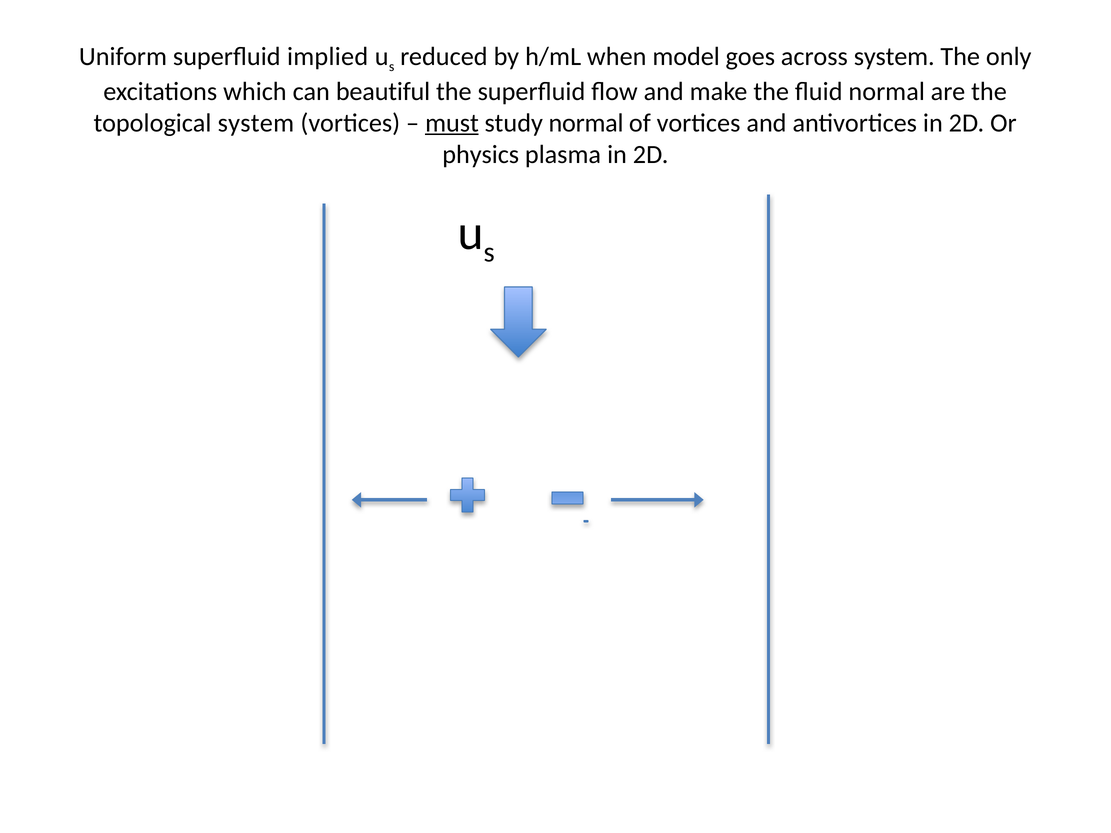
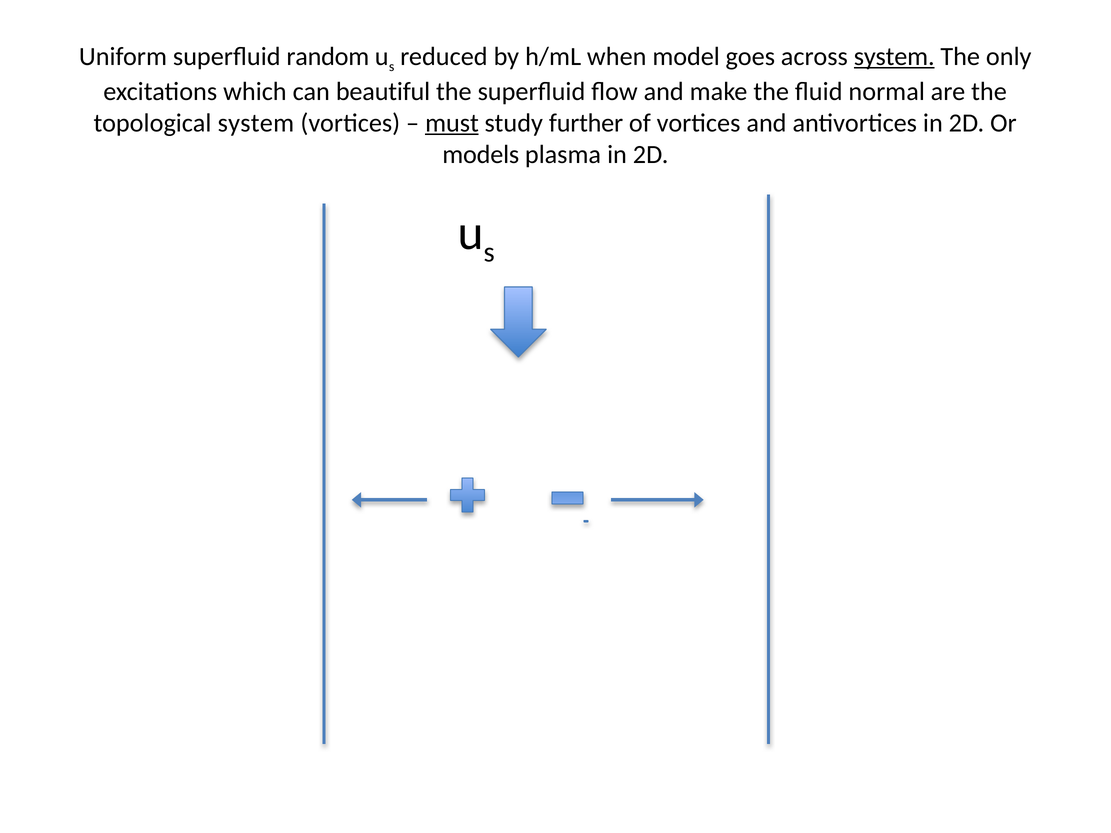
implied: implied -> random (328, 56)
system underline: none -> present (894, 56)
study normal: normal -> further (586, 123)
physics: physics -> models (481, 154)
